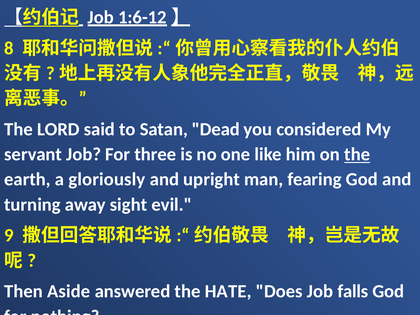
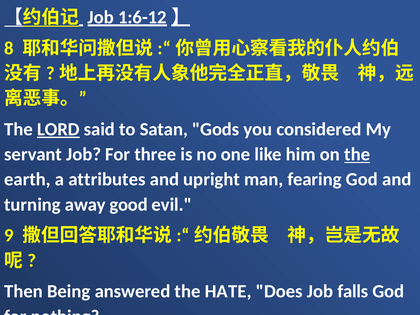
LORD underline: none -> present (58, 129)
Dead: Dead -> Gods (216, 129)
gloriously: gloriously -> attributes (107, 179)
sight: sight -> good (129, 205)
Aside: Aside -> Being (69, 291)
